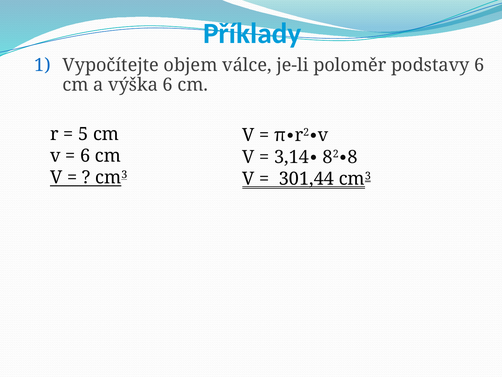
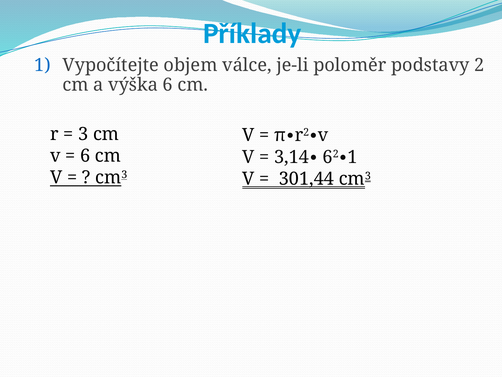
podstavy 6: 6 -> 2 (479, 65)
5: 5 -> 3 (83, 134)
8: 8 -> 1 (353, 157)
8: 8 -> 6 (328, 157)
